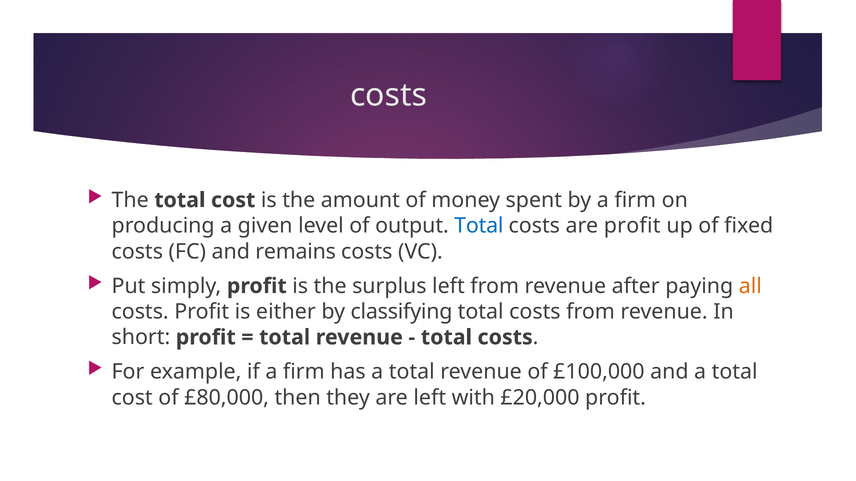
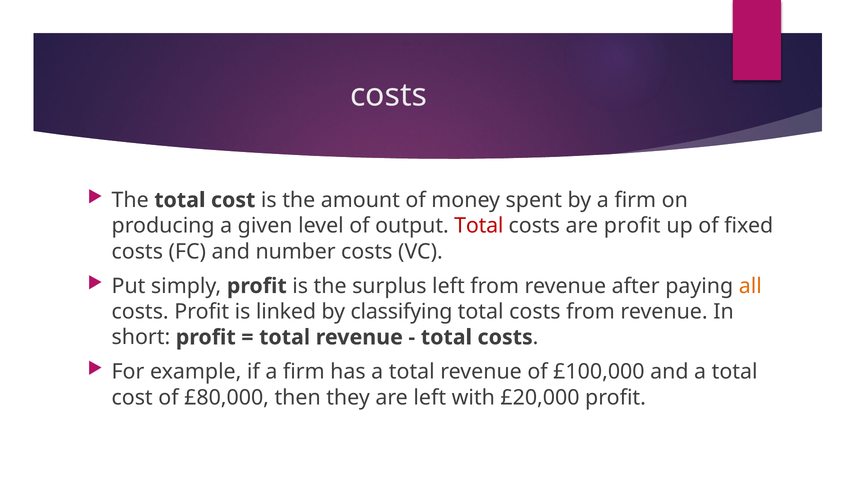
Total colour: blue -> red (479, 226)
remains: remains -> number (296, 252)
either: either -> linked (286, 312)
